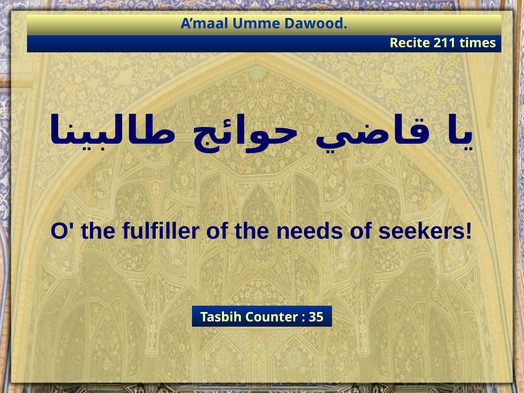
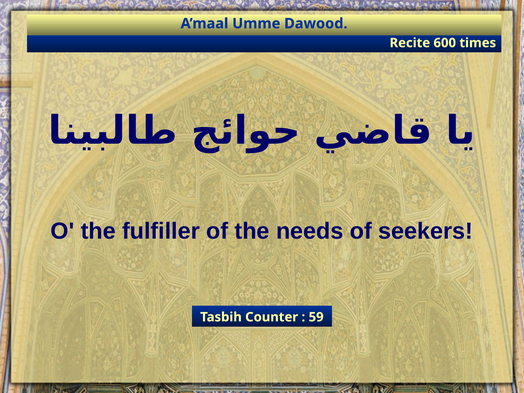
211: 211 -> 600 (445, 43)
35: 35 -> 59 (316, 317)
